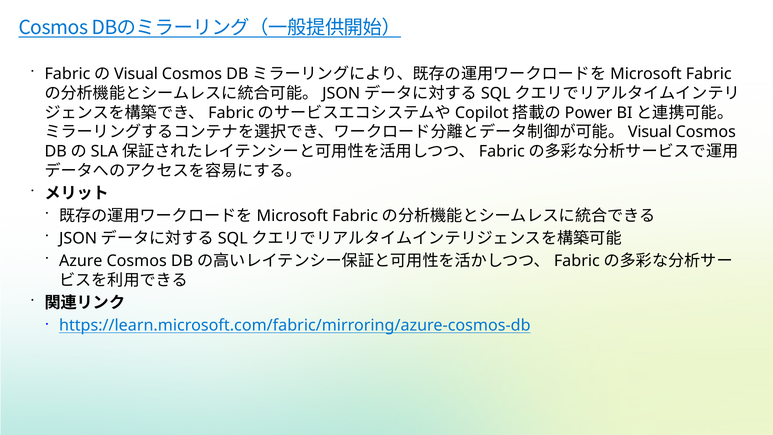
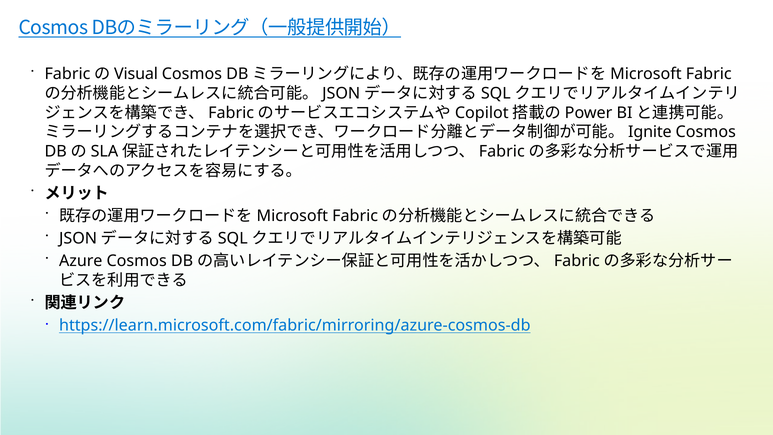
Visual: Visual -> Ignite (650, 132)
